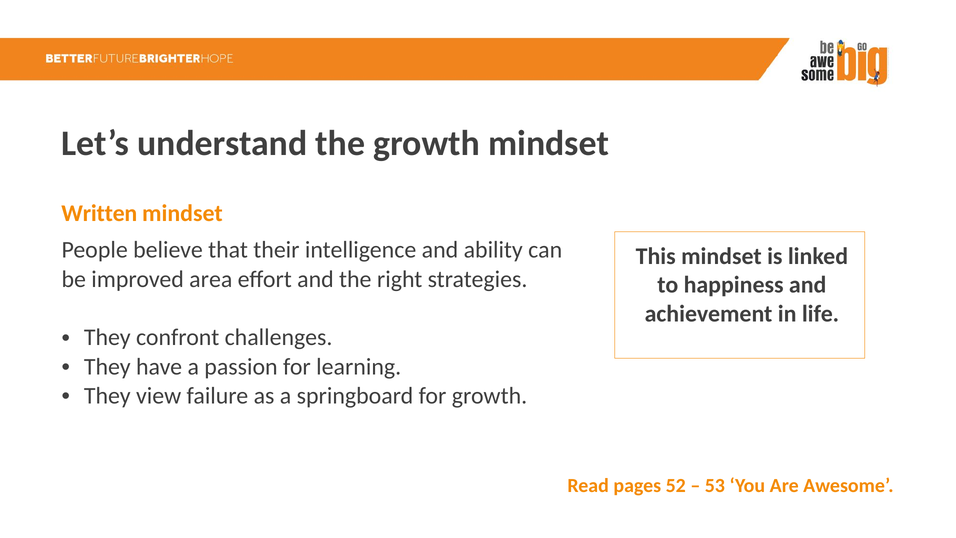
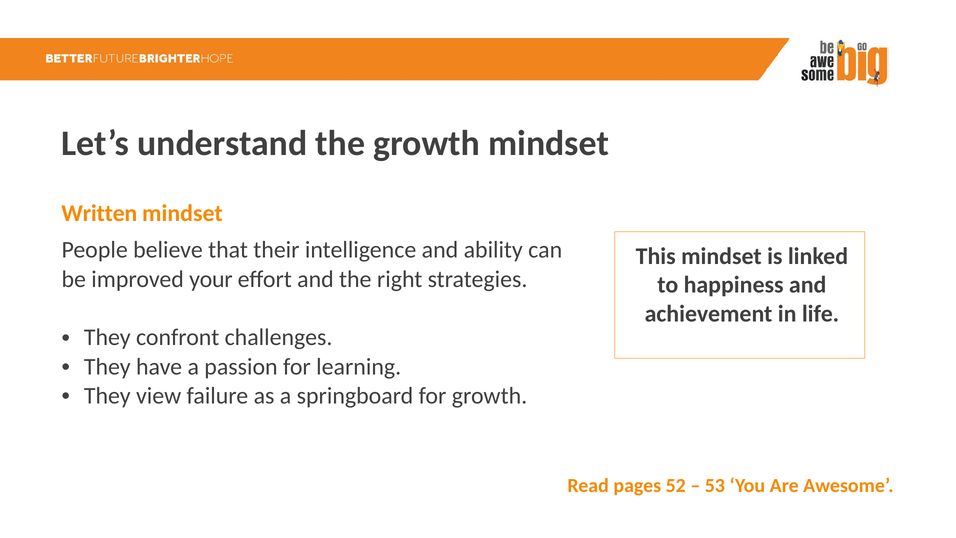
area: area -> your (211, 279)
